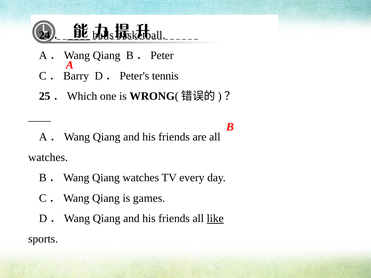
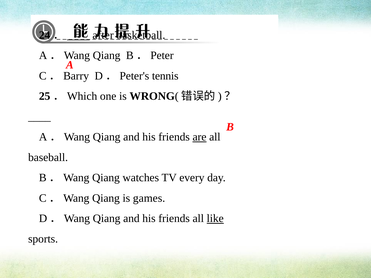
balls: balls -> after (103, 35)
are underline: none -> present (200, 137)
watches: watches -> baseball (48, 157)
